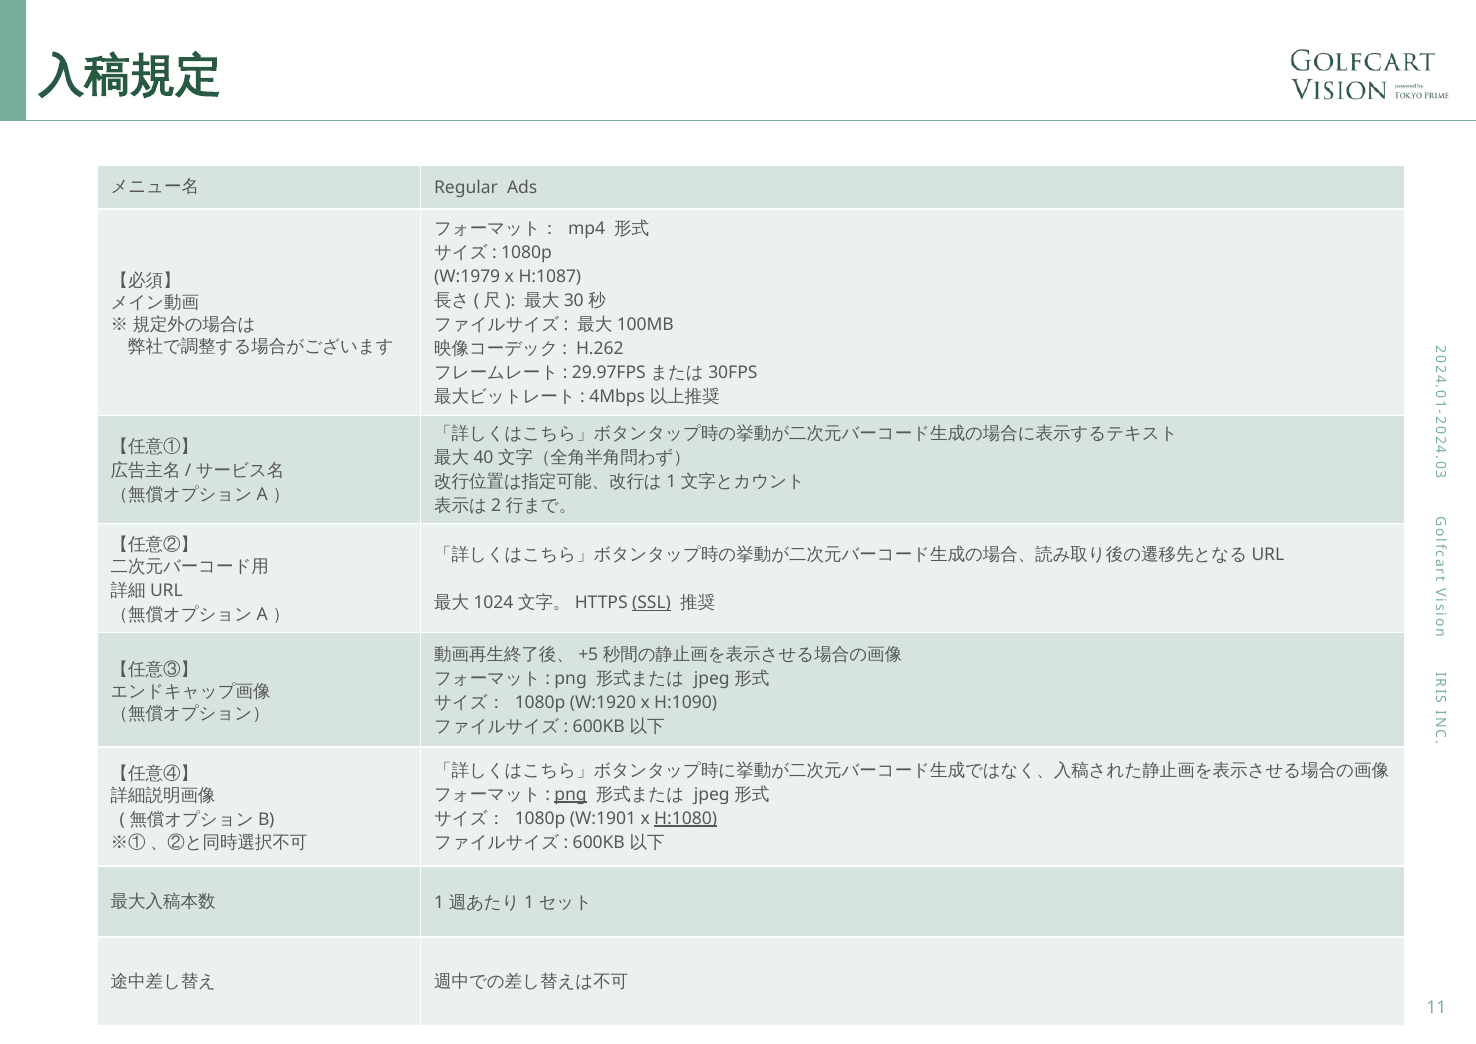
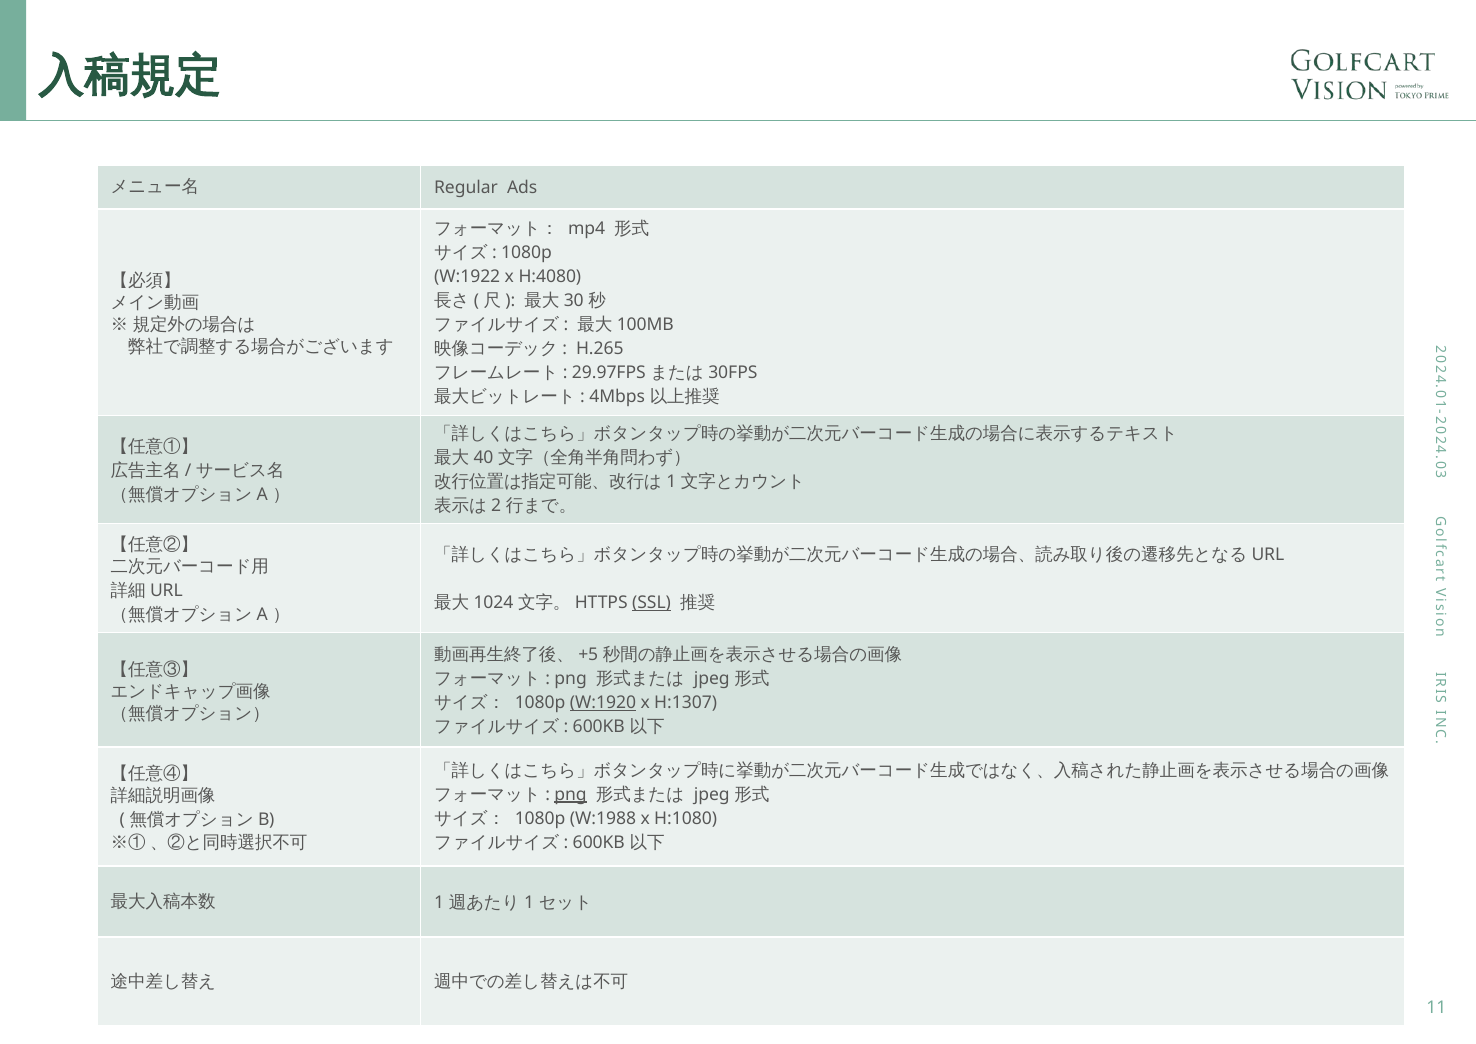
W:1979: W:1979 -> W:1922 (467, 277)
H:1087: H:1087 -> H:4080 (550, 277)
H.262: H.262 -> H.265 (600, 349)
W:1920 underline: none -> present (603, 703)
H:1090: H:1090 -> H:1307 (686, 703)
W:1901: W:1901 -> W:1988 (603, 818)
H:1080 underline: present -> none (686, 818)
